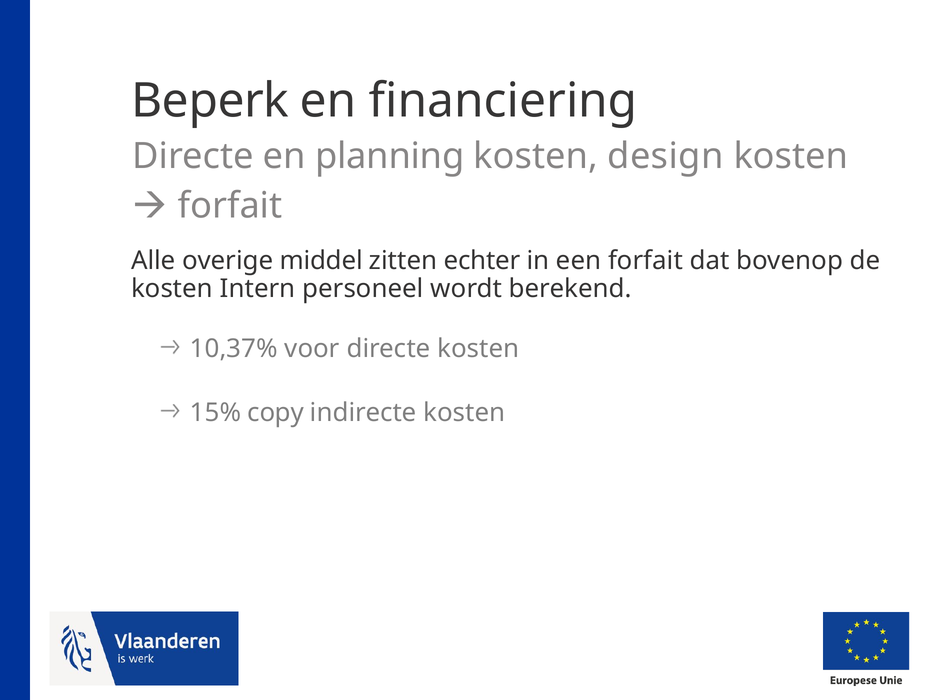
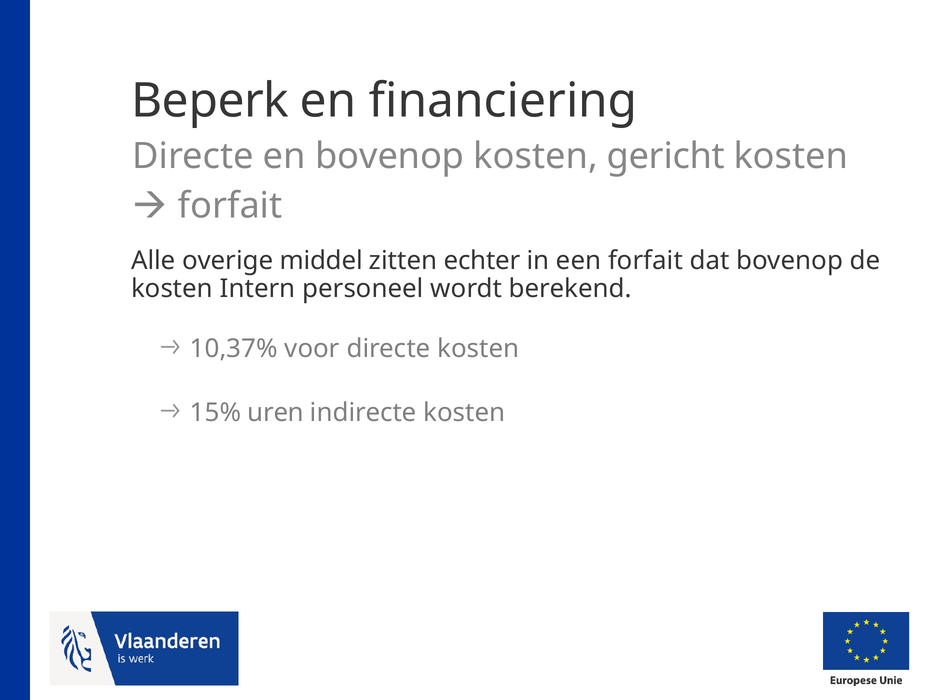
en planning: planning -> bovenop (390, 156)
design: design -> gericht (666, 156)
copy: copy -> uren (276, 412)
